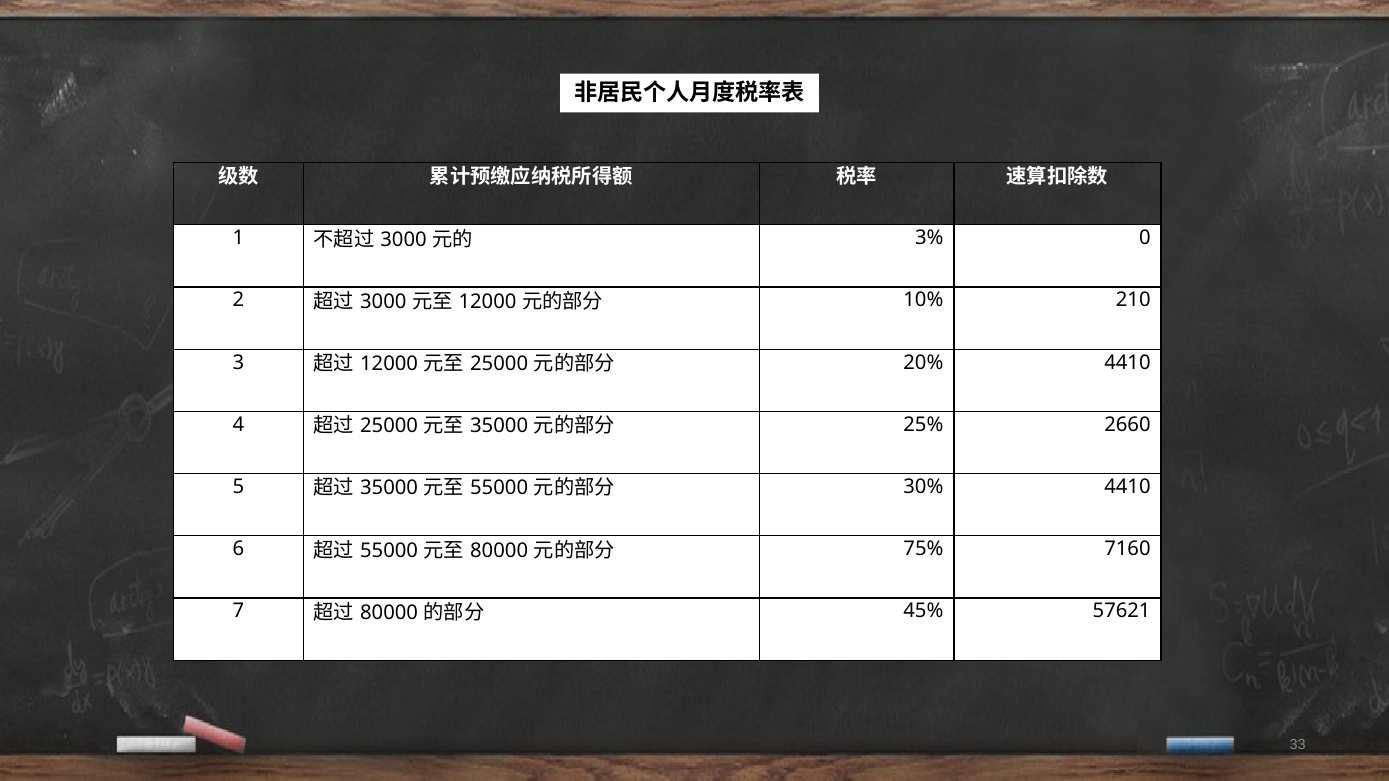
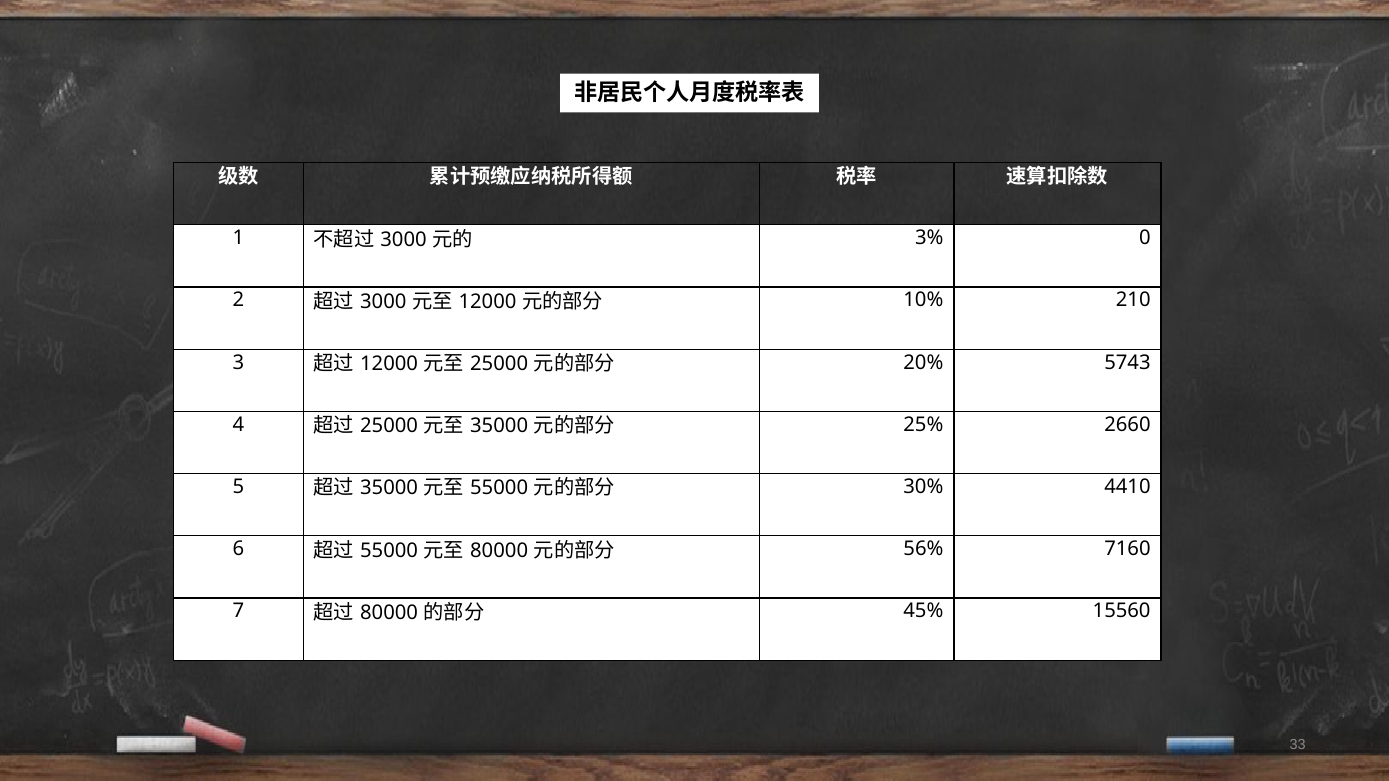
20% 4410: 4410 -> 5743 (1127, 363)
75%: 75% -> 56% (923, 549)
57621: 57621 -> 15560 (1122, 611)
